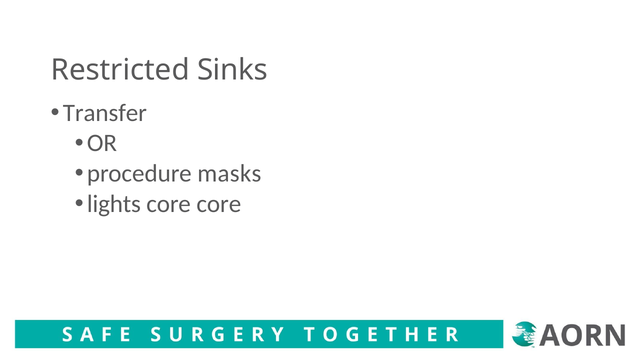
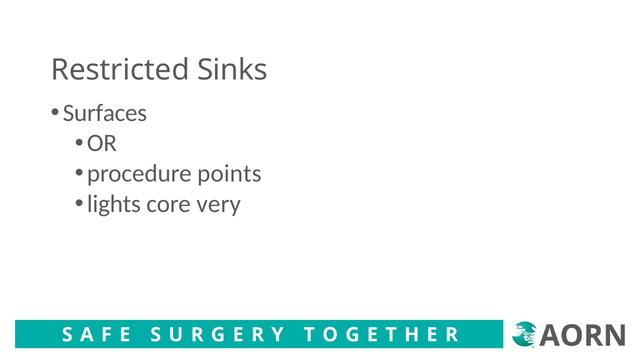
Transfer: Transfer -> Surfaces (105, 113)
masks: masks -> points (229, 174)
core core: core -> very (219, 204)
